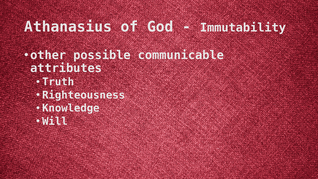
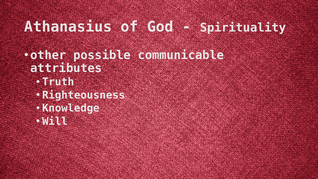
Immutability: Immutability -> Spirituality (243, 28)
